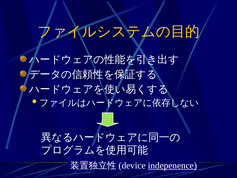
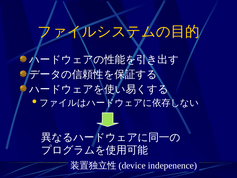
indepenence underline: present -> none (172, 165)
